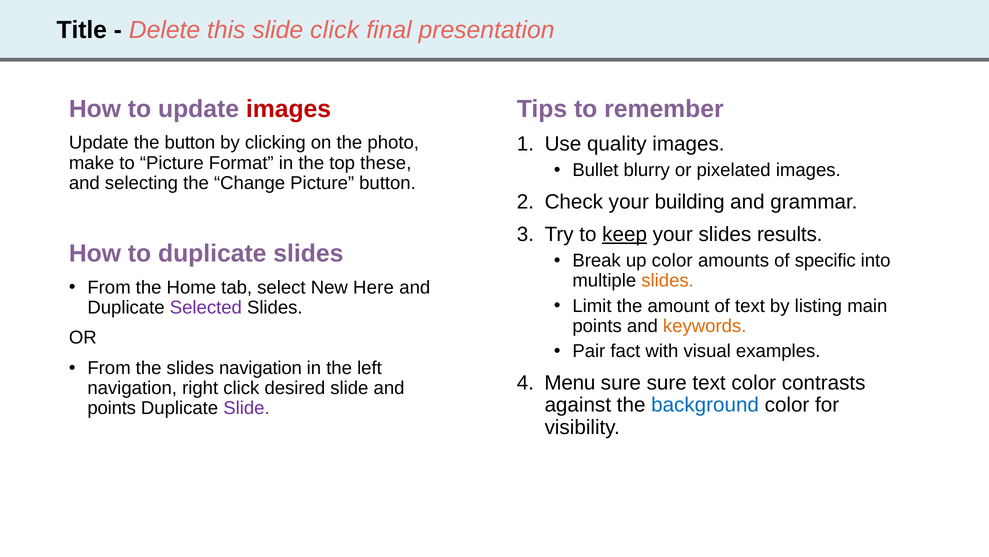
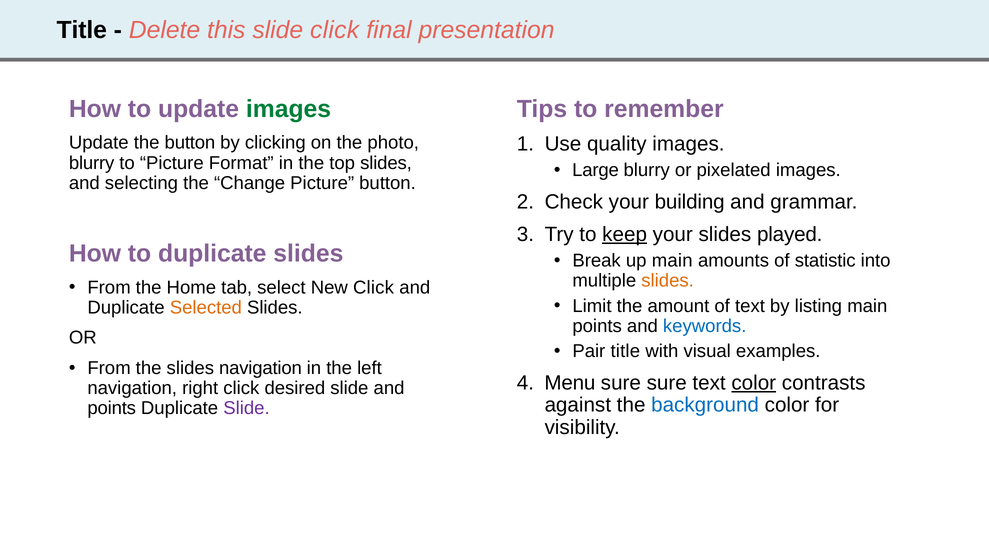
images colour: red -> green (289, 109)
make: make -> blurry (92, 163)
top these: these -> slides (386, 163)
Bullet: Bullet -> Large (596, 170)
results: results -> played (790, 234)
up color: color -> main (672, 260)
specific: specific -> statistic (825, 260)
New Here: Here -> Click (373, 287)
Selected colour: purple -> orange (206, 307)
keywords colour: orange -> blue (705, 326)
Pair fact: fact -> title (625, 351)
color underline: none -> present (754, 382)
